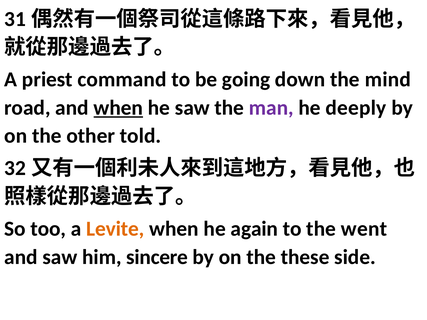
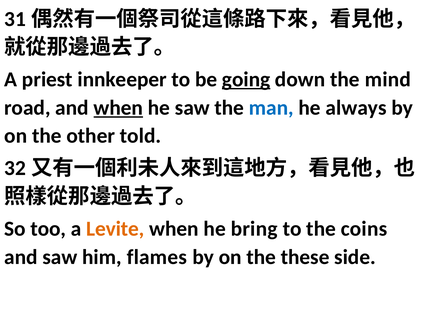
command: command -> innkeeper (122, 80)
going underline: none -> present (246, 80)
man colour: purple -> blue (271, 108)
deeply: deeply -> always (356, 108)
again: again -> bring (254, 229)
went: went -> coins (364, 229)
sincere: sincere -> flames (157, 257)
